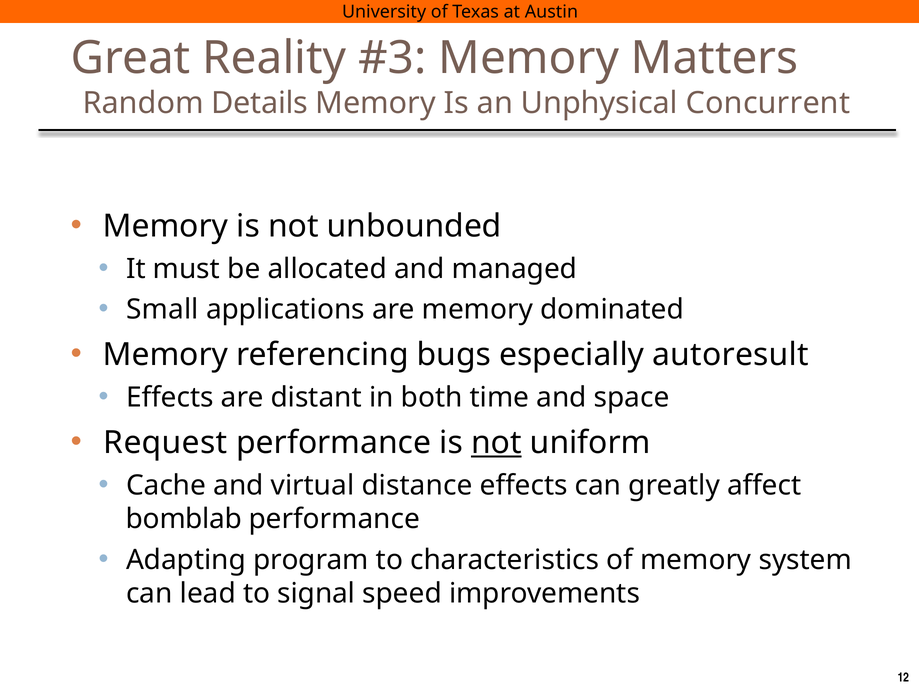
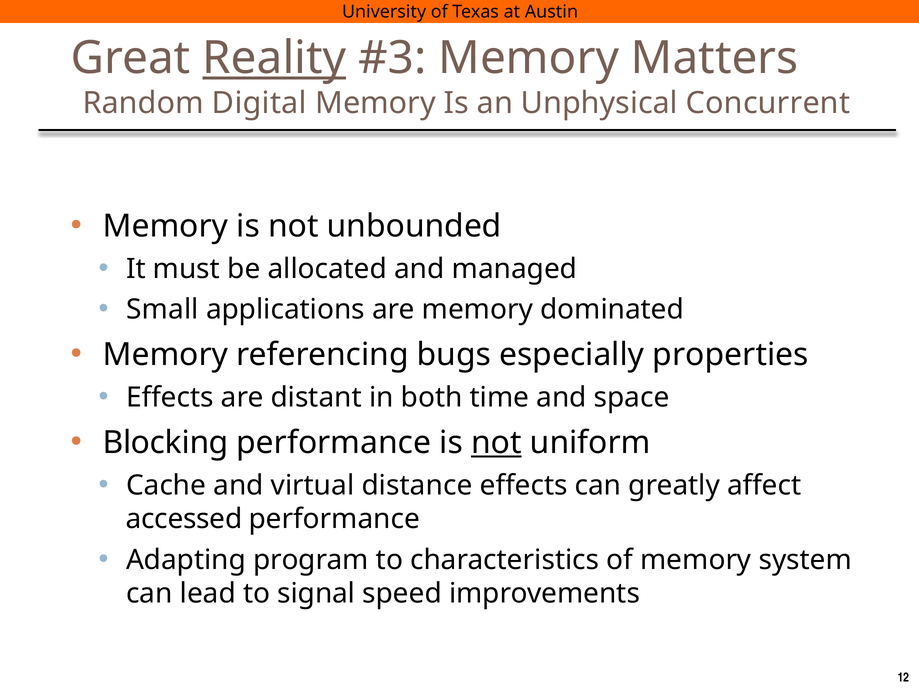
Reality underline: none -> present (274, 58)
Details: Details -> Digital (259, 103)
autoresult: autoresult -> properties (731, 355)
Request: Request -> Blocking (166, 443)
bomblab: bomblab -> accessed (184, 519)
